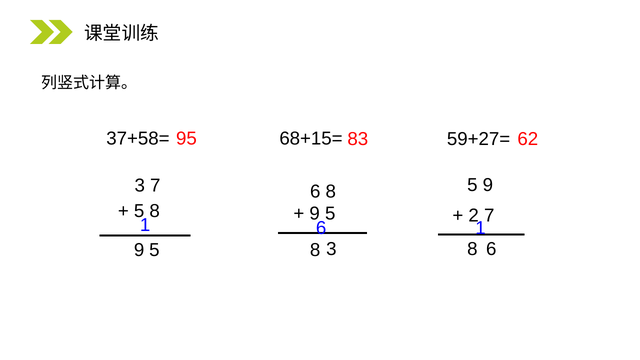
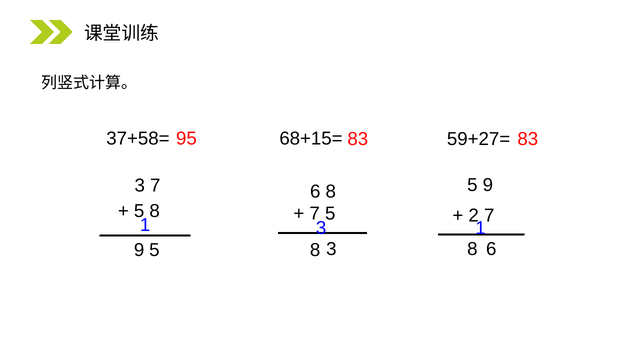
95 62: 62 -> 83 (528, 139)
9: 9 -> 7 (315, 214)
1 6: 6 -> 3 (321, 228)
